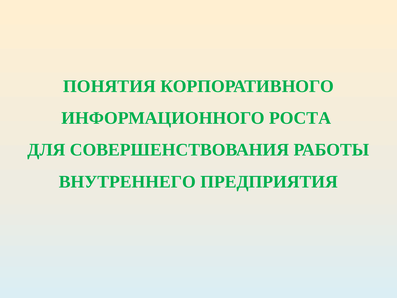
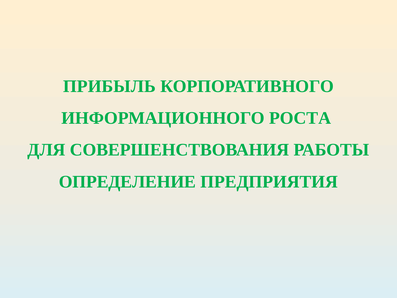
ПОНЯТИЯ: ПОНЯТИЯ -> ПРИБЫЛЬ (109, 86)
ВНУТРЕННЕГО: ВНУТРЕННЕГО -> ОПРЕДЕЛЕНИЕ (127, 182)
